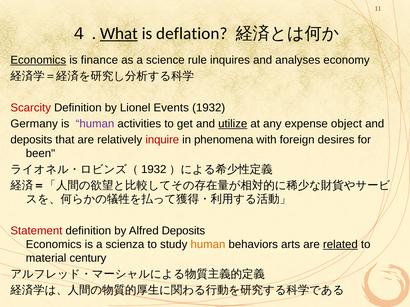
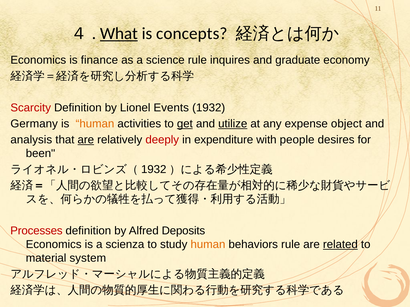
deflation: deflation -> concepts (192, 34)
Economics underline: present -> none (38, 60)
analyses: analyses -> graduate (298, 60)
human colour: purple -> orange (95, 124)
get underline: none -> present (185, 124)
deposits: deposits -> analysis (31, 140)
are underline: none -> present (86, 140)
inquire: inquire -> deeply (162, 140)
phenomena: phenomena -> expenditure (224, 140)
foreign: foreign -> people (297, 140)
Statement: Statement -> Processes (36, 231)
behaviors arts: arts -> rule (291, 245)
century: century -> system (88, 259)
